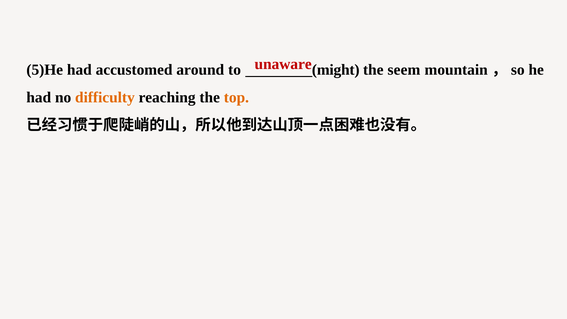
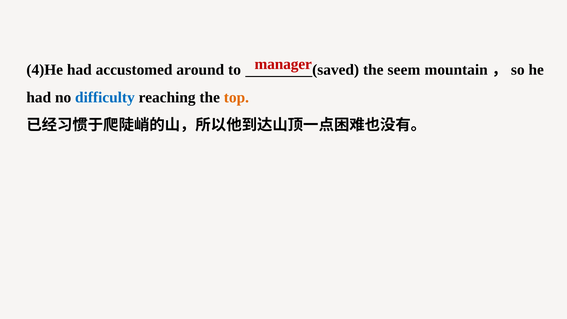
unaware: unaware -> manager (283, 64)
5)He: 5)He -> 4)He (45, 70)
might: might -> saved (336, 70)
difficulty colour: orange -> blue (105, 97)
